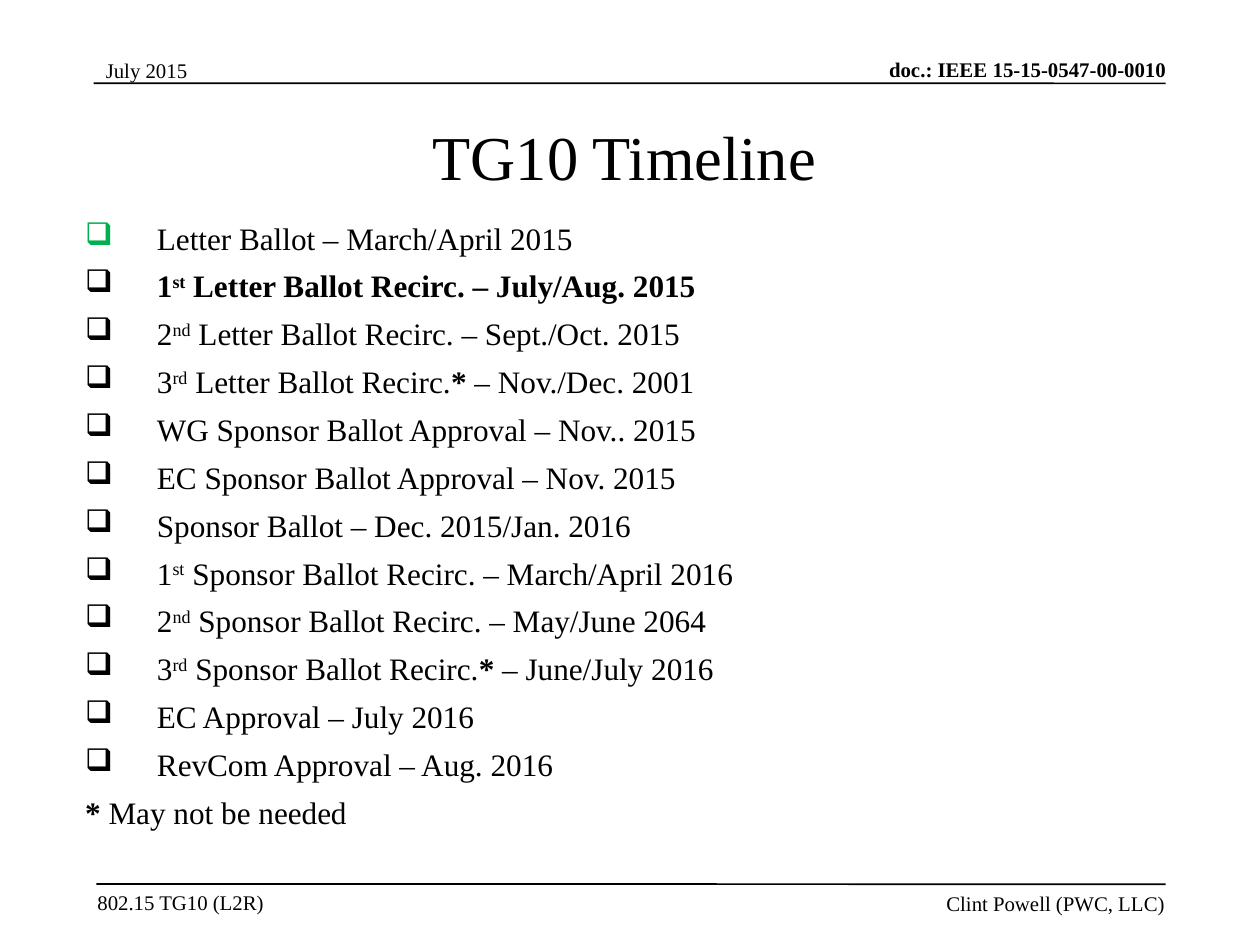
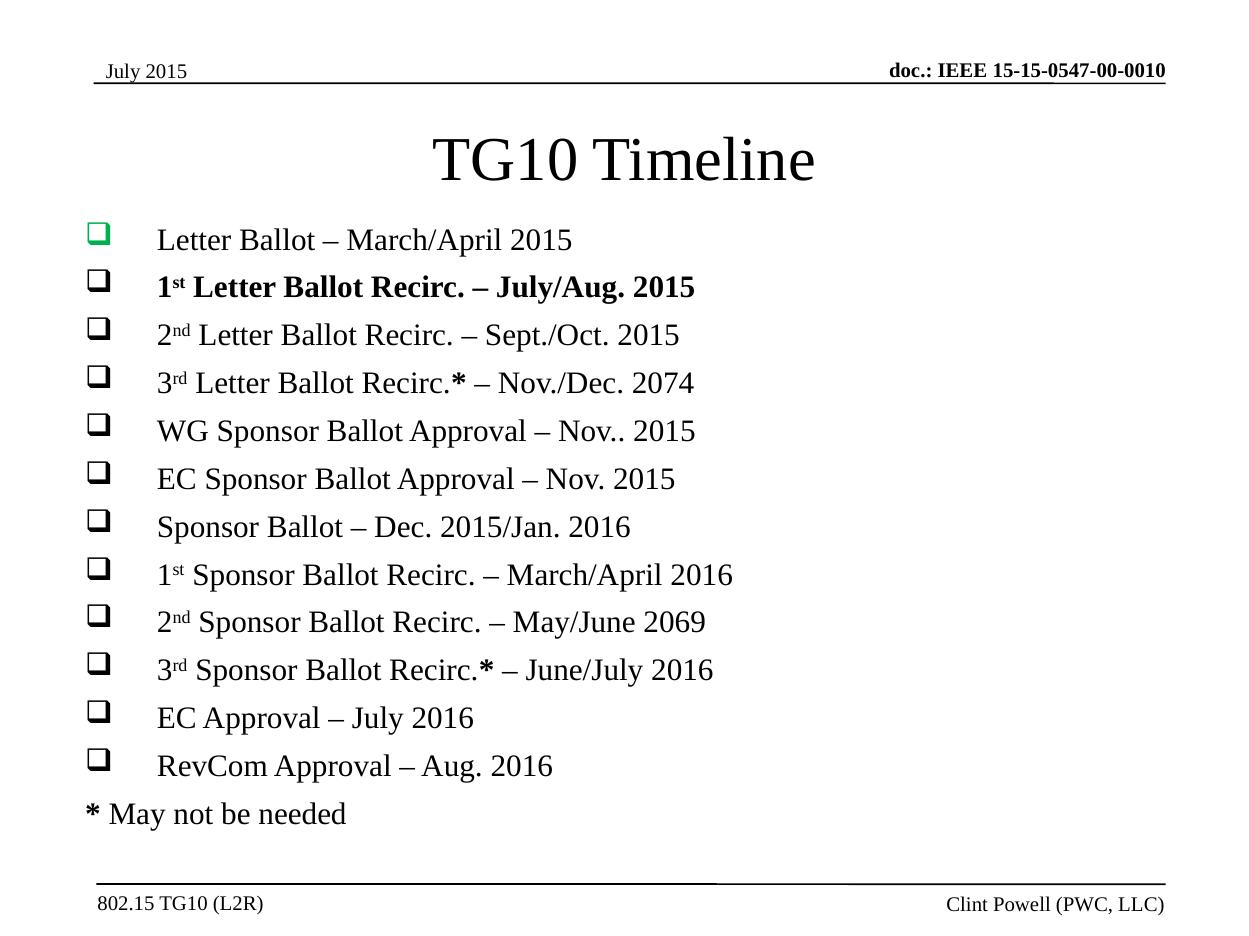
2001: 2001 -> 2074 (663, 384)
2064: 2064 -> 2069 (675, 623)
